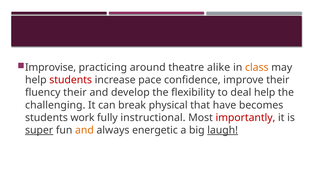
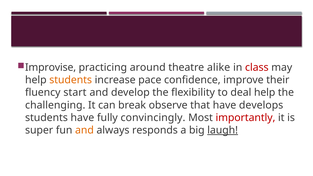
class colour: orange -> red (257, 68)
students colour: red -> orange (71, 80)
fluency their: their -> start (75, 93)
physical: physical -> observe (168, 105)
becomes: becomes -> develops (261, 105)
students work: work -> have (82, 118)
instructional: instructional -> convincingly (153, 118)
super underline: present -> none (39, 130)
energetic: energetic -> responds (155, 130)
